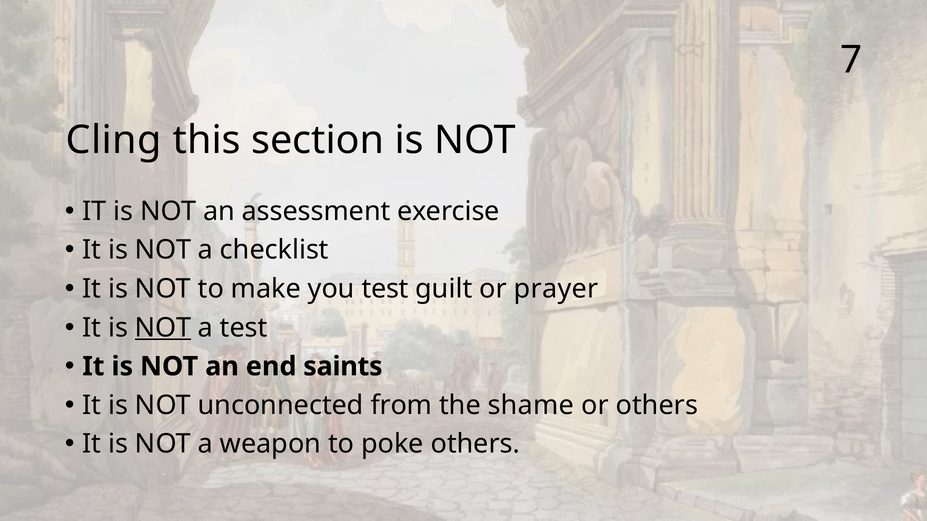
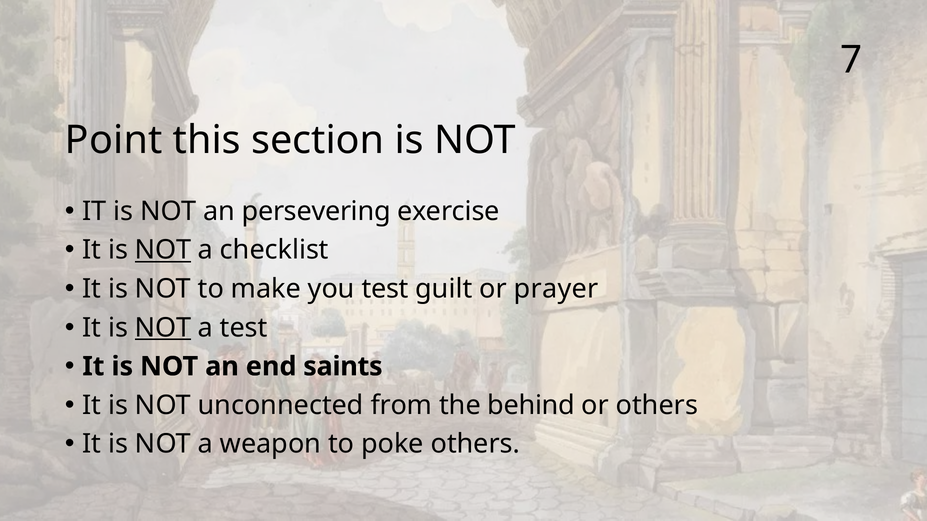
Cling: Cling -> Point (114, 140)
assessment: assessment -> persevering (316, 211)
NOT underline: none -> present (163, 250)
shame: shame -> behind (531, 406)
